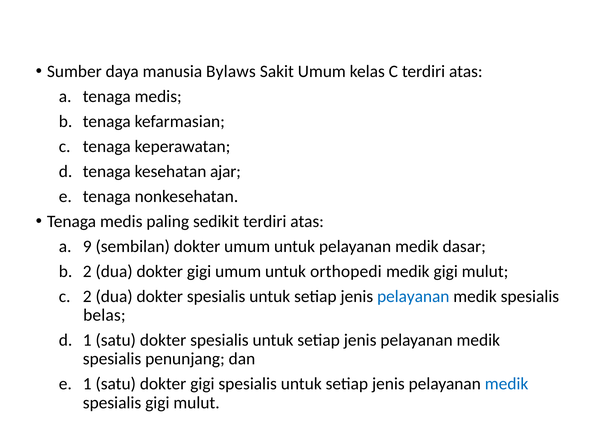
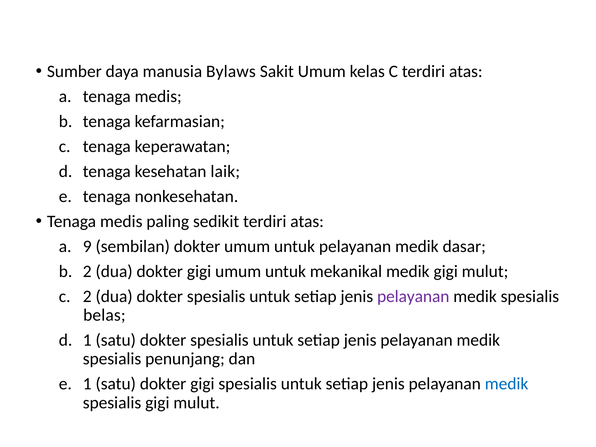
ajar: ajar -> laik (225, 171)
orthopedi: orthopedi -> mekanikal (346, 271)
pelayanan colour: blue -> purple (413, 296)
